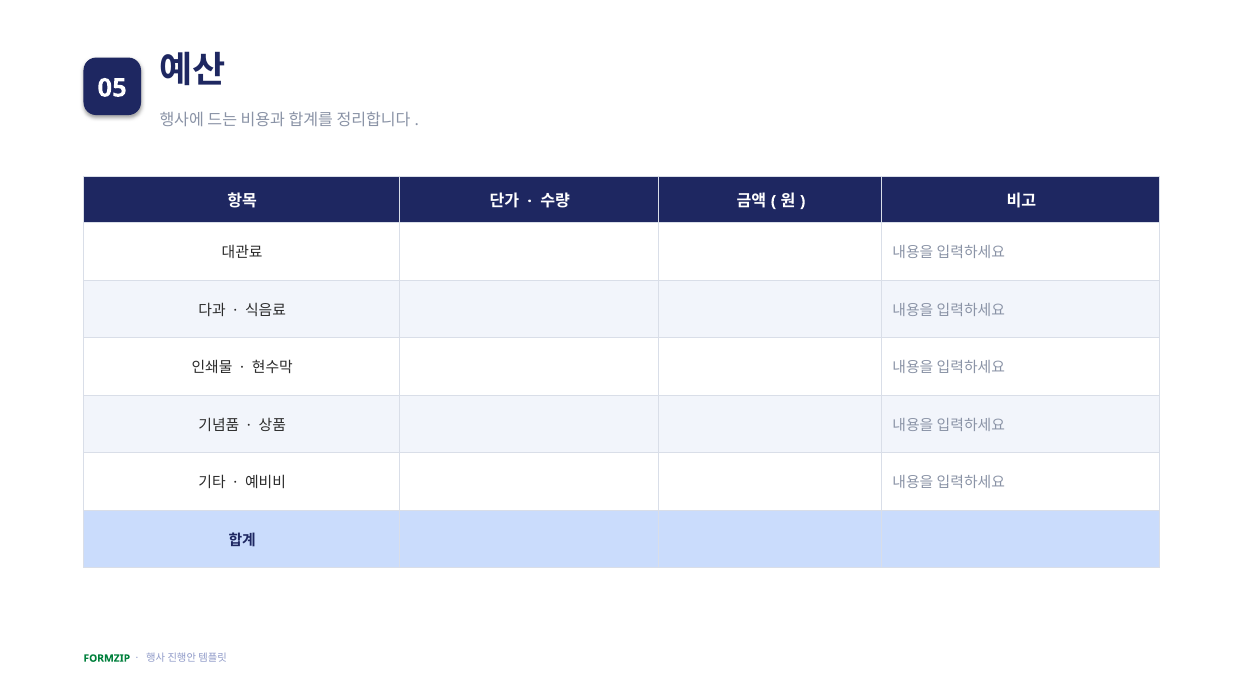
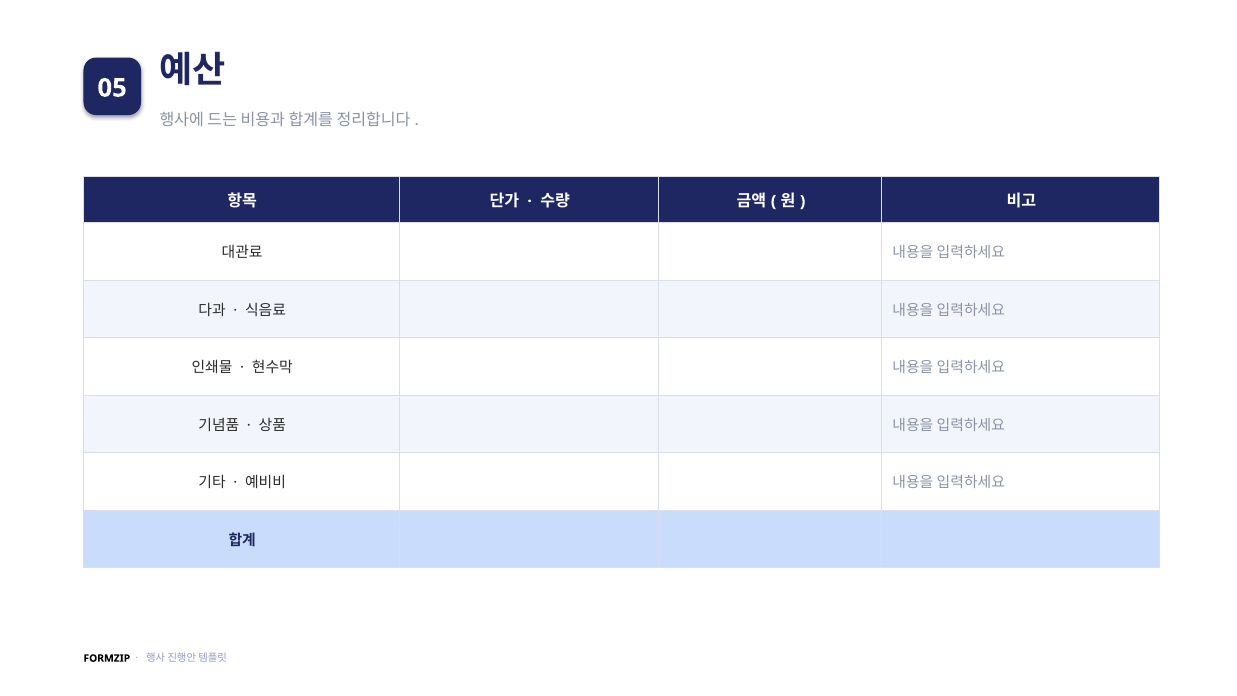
FORMZIP colour: green -> black (107, 658)
